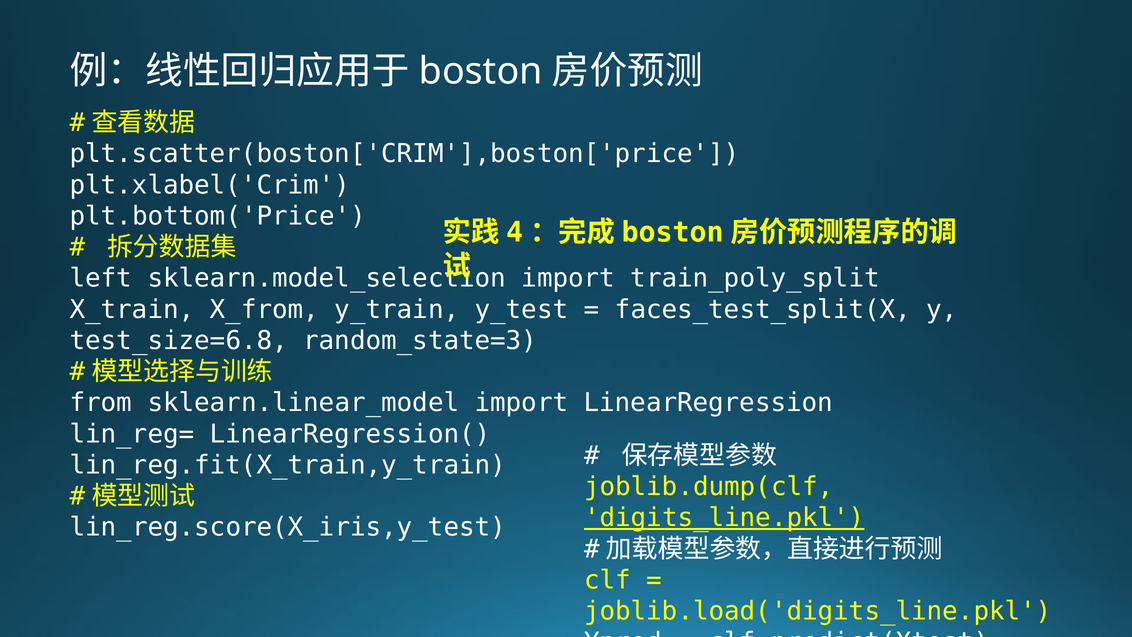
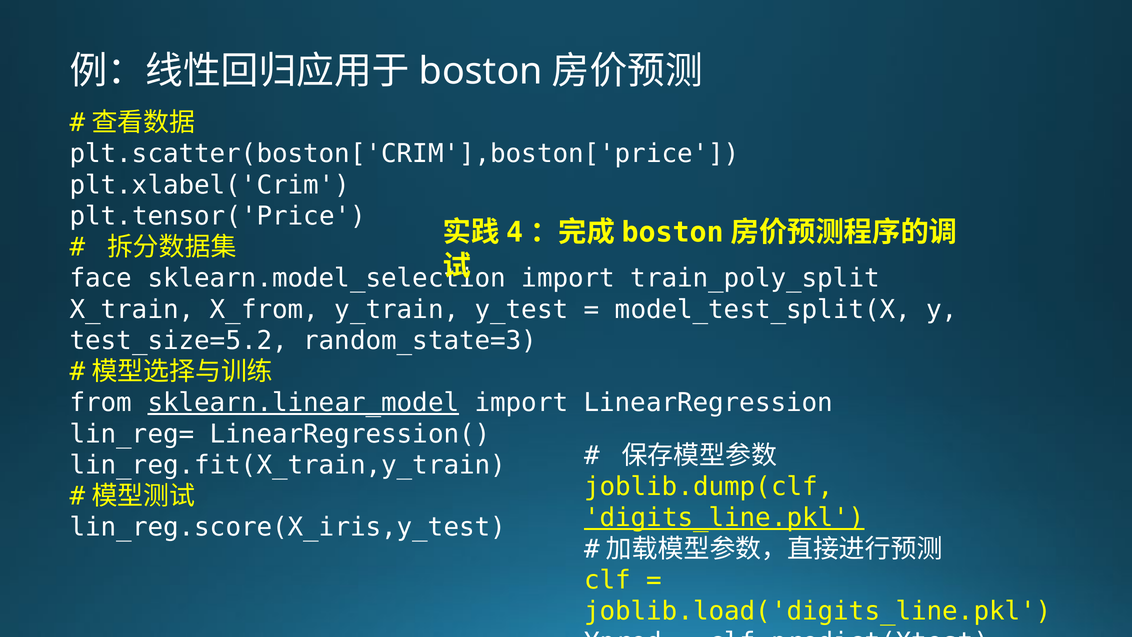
plt.bottom('Price: plt.bottom('Price -> plt.tensor('Price (218, 216)
left: left -> face (101, 278)
faces_test_split(X: faces_test_split(X -> model_test_split(X (763, 309)
test_size=6.8: test_size=6.8 -> test_size=5.2 (179, 340)
sklearn.linear_model underline: none -> present (303, 403)
